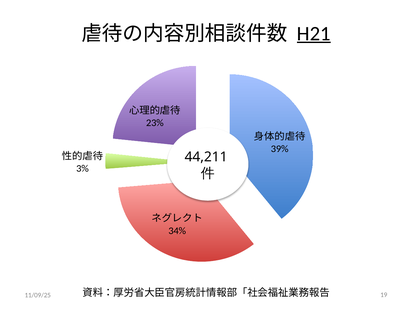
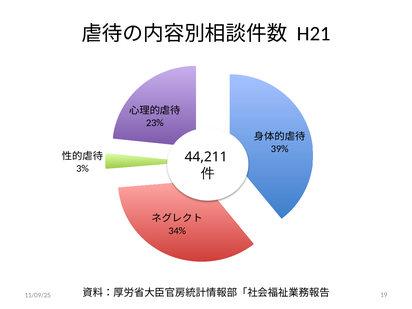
H21 underline: present -> none (314, 34)
